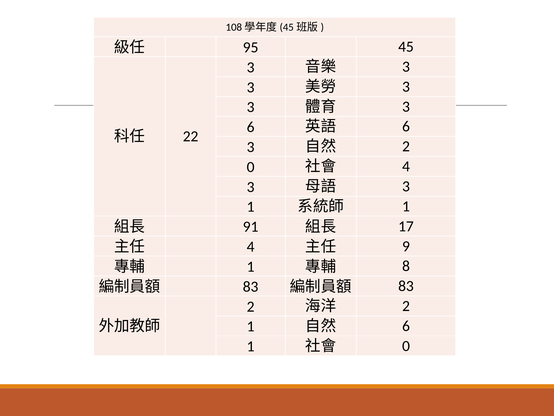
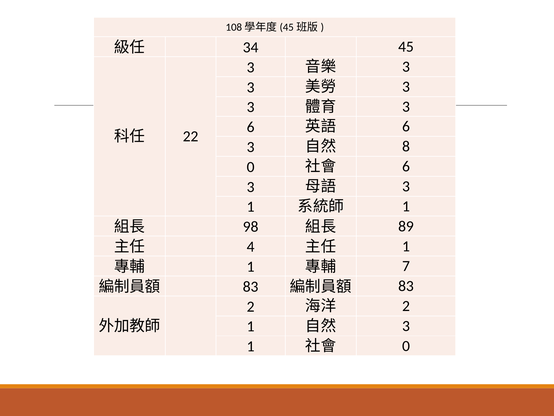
95: 95 -> 34 (251, 47)
2: 2 -> 8 (406, 146)
4: 4 -> 6 (406, 166)
91: 91 -> 98 (251, 227)
17: 17 -> 89 (406, 226)
9: 9 -> 1 (406, 246)
8: 8 -> 7 (406, 266)
6: 6 -> 3 (406, 326)
